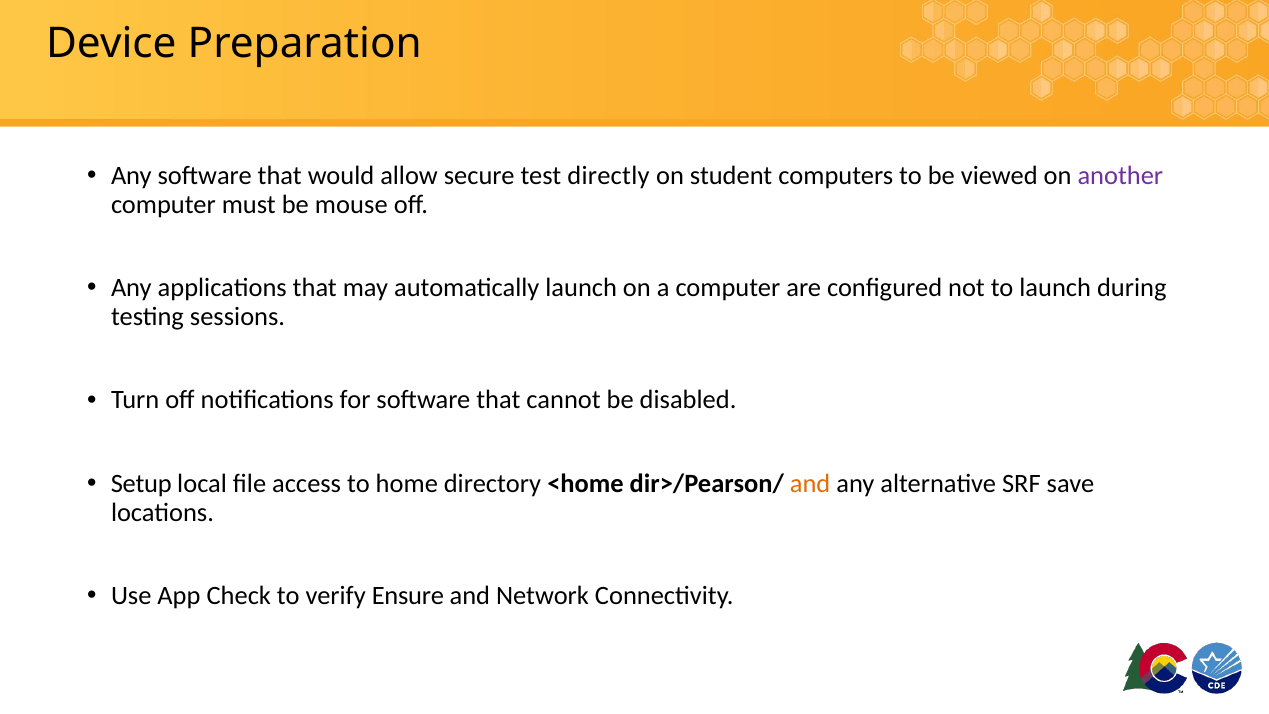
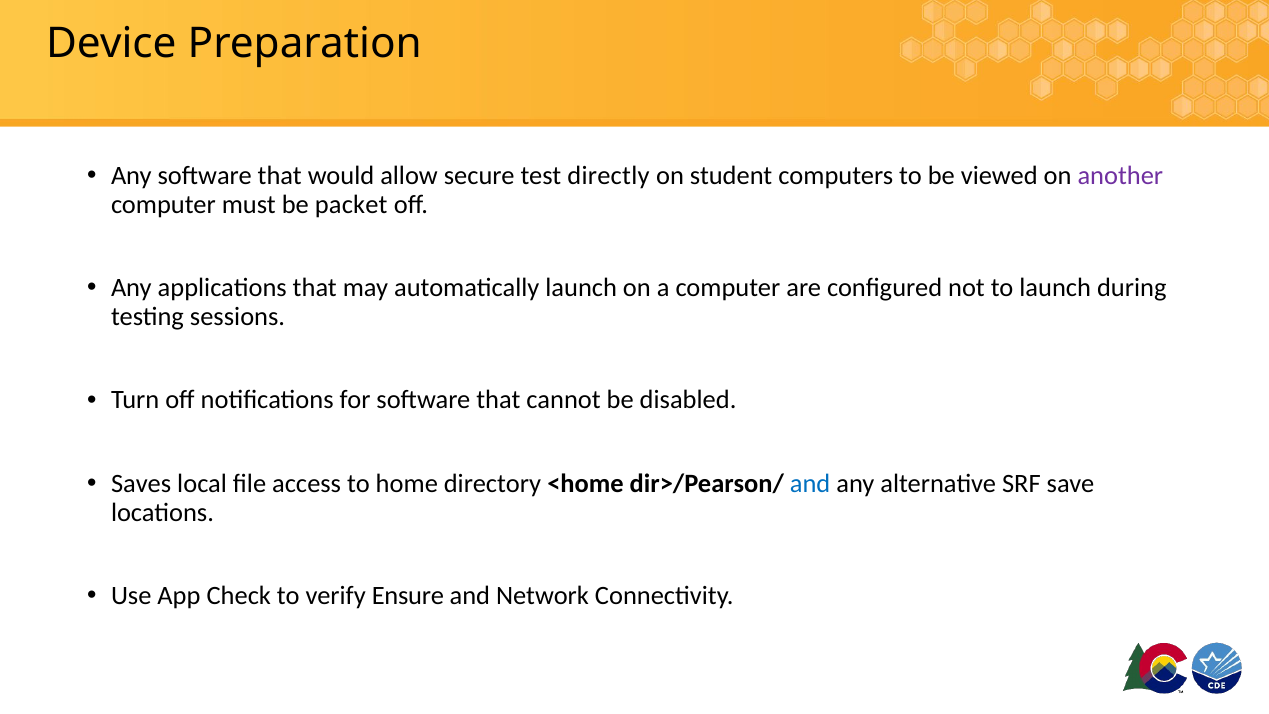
mouse: mouse -> packet (351, 204)
Setup: Setup -> Saves (141, 484)
and colour: orange -> blue (810, 484)
